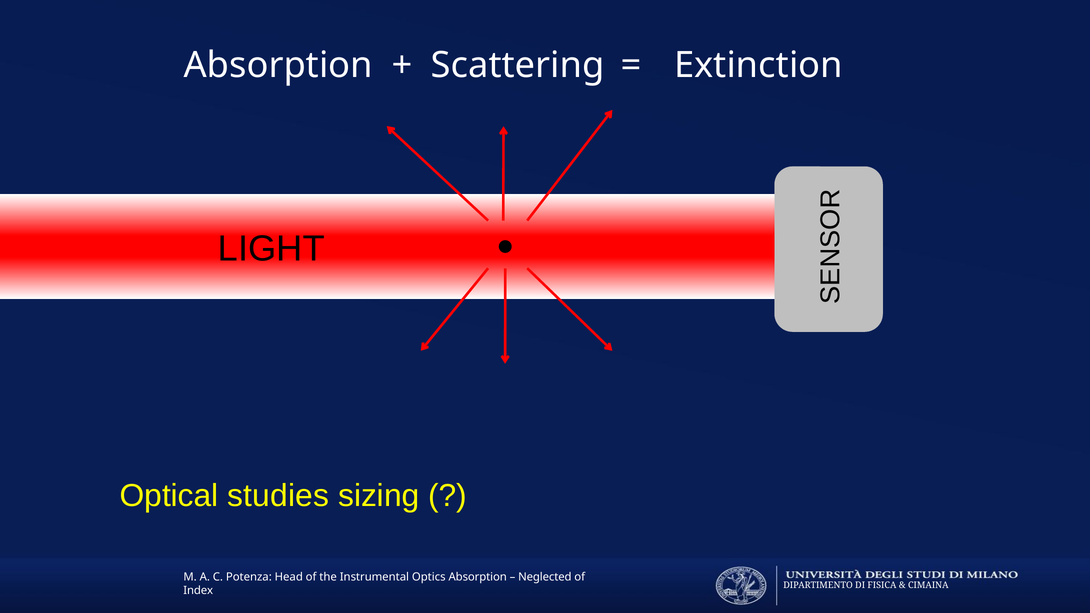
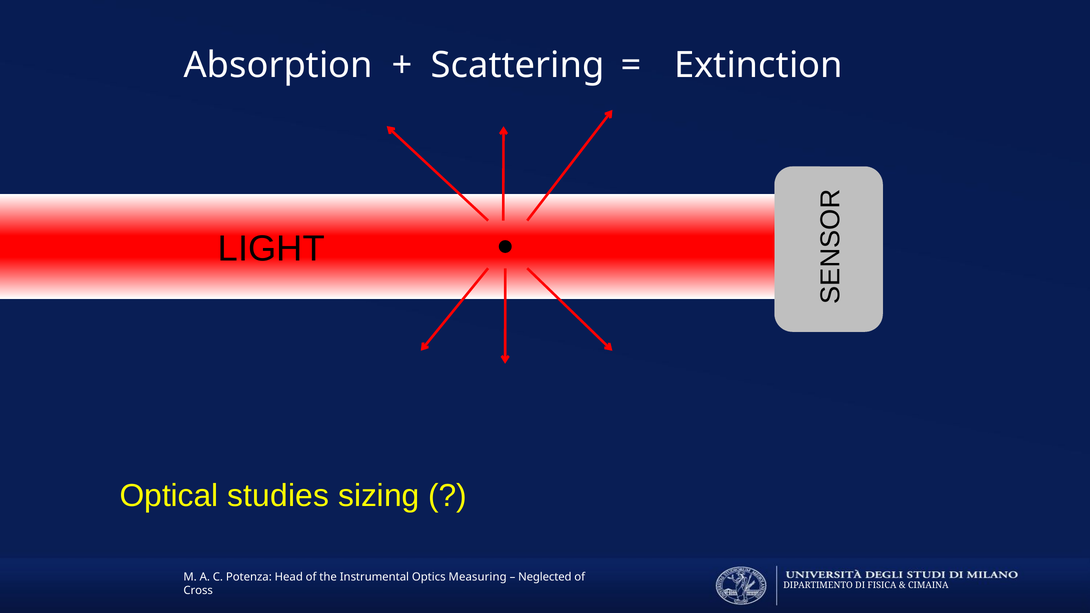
Optics Absorption: Absorption -> Measuring (478, 577)
Index: Index -> Cross (198, 591)
